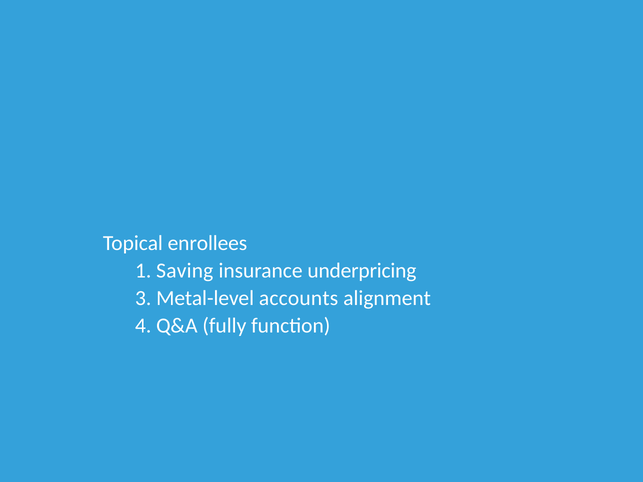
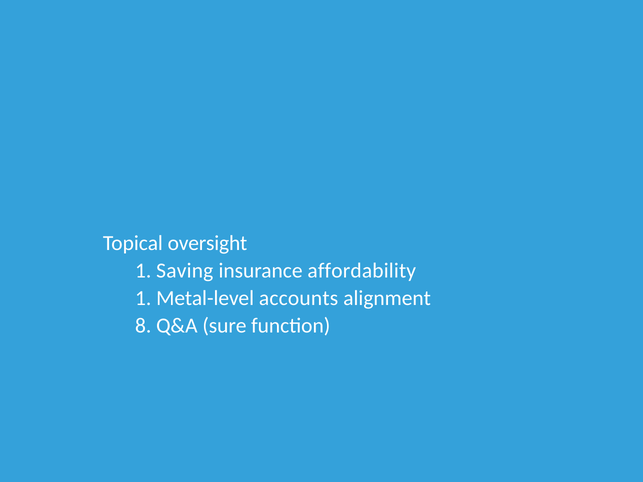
enrollees: enrollees -> oversight (207, 243)
underpricing: underpricing -> affordability (362, 271)
2 3: 3 -> 1 (143, 298)
4: 4 -> 8 (143, 326)
fully: fully -> sure (224, 326)
